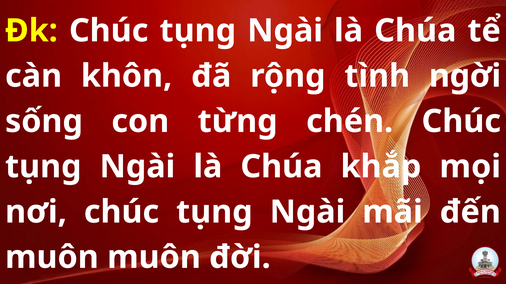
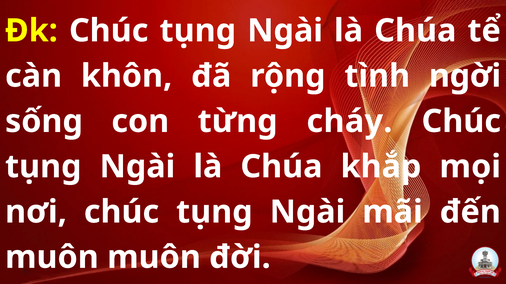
chén: chén -> cháy (349, 122)
